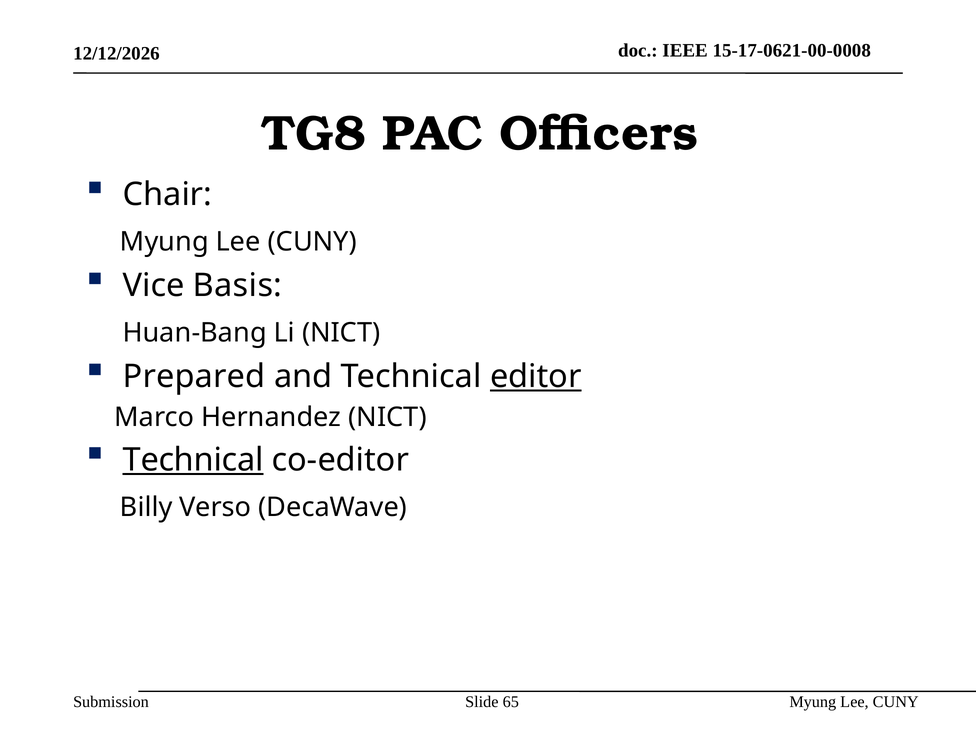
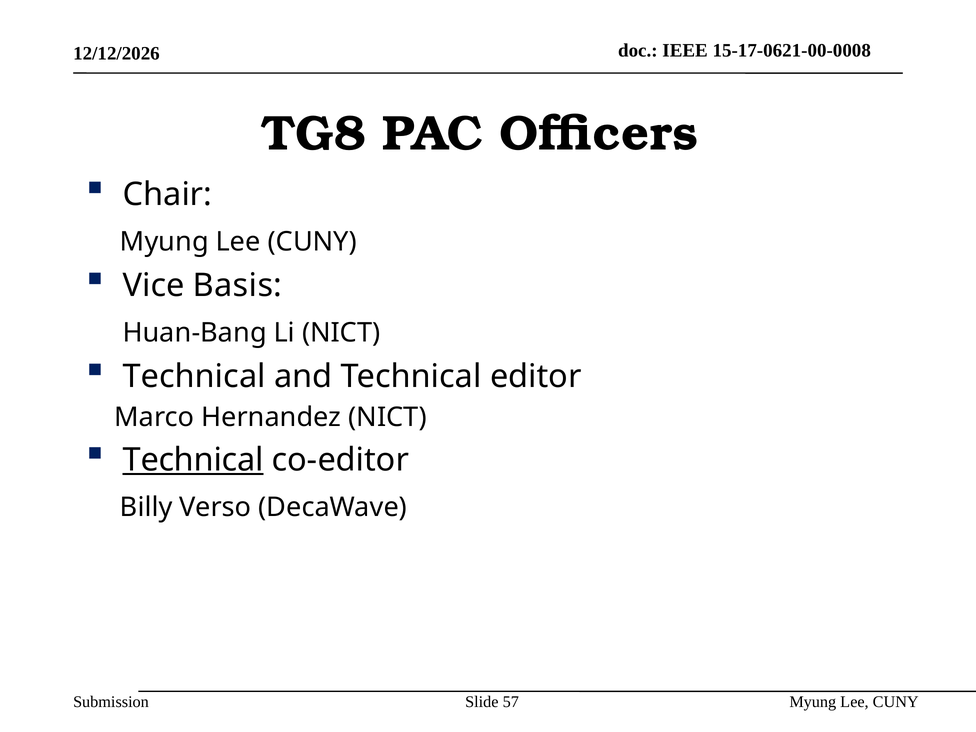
Prepared: Prepared -> Technical (194, 377)
editor underline: present -> none (536, 377)
65: 65 -> 57 (511, 702)
